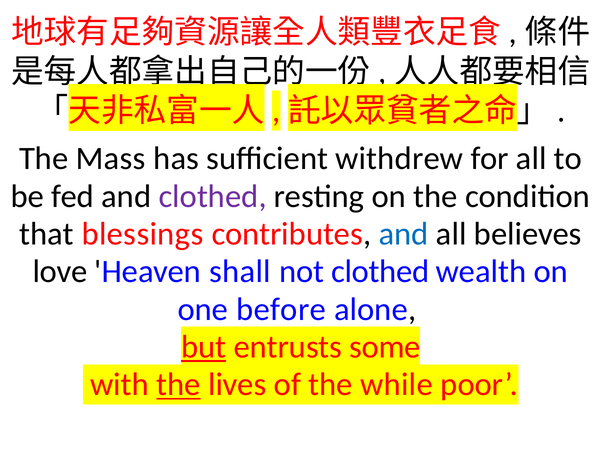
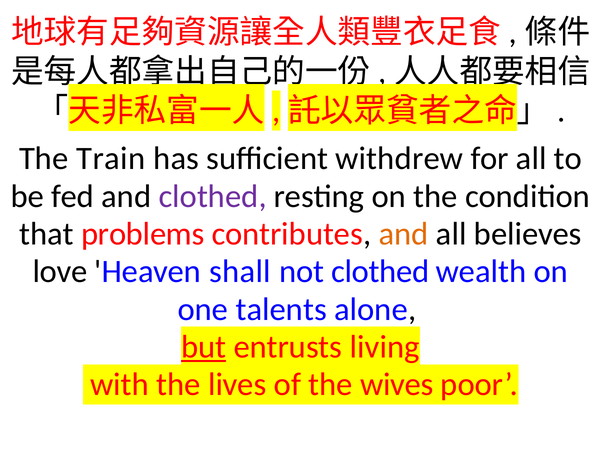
Mass: Mass -> Train (111, 159)
blessings: blessings -> problems (143, 234)
and colour: blue -> orange (404, 234)
before: before -> talents (281, 310)
some: some -> living (385, 347)
the underline: present -> none (178, 385)
while: while -> wives (397, 385)
